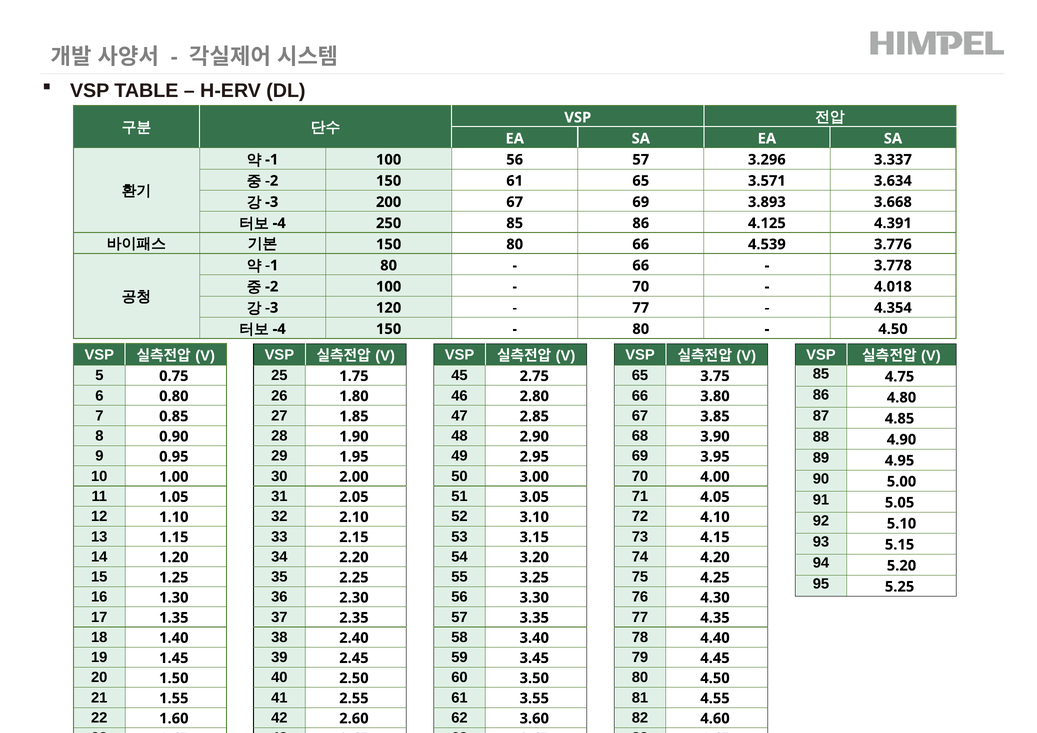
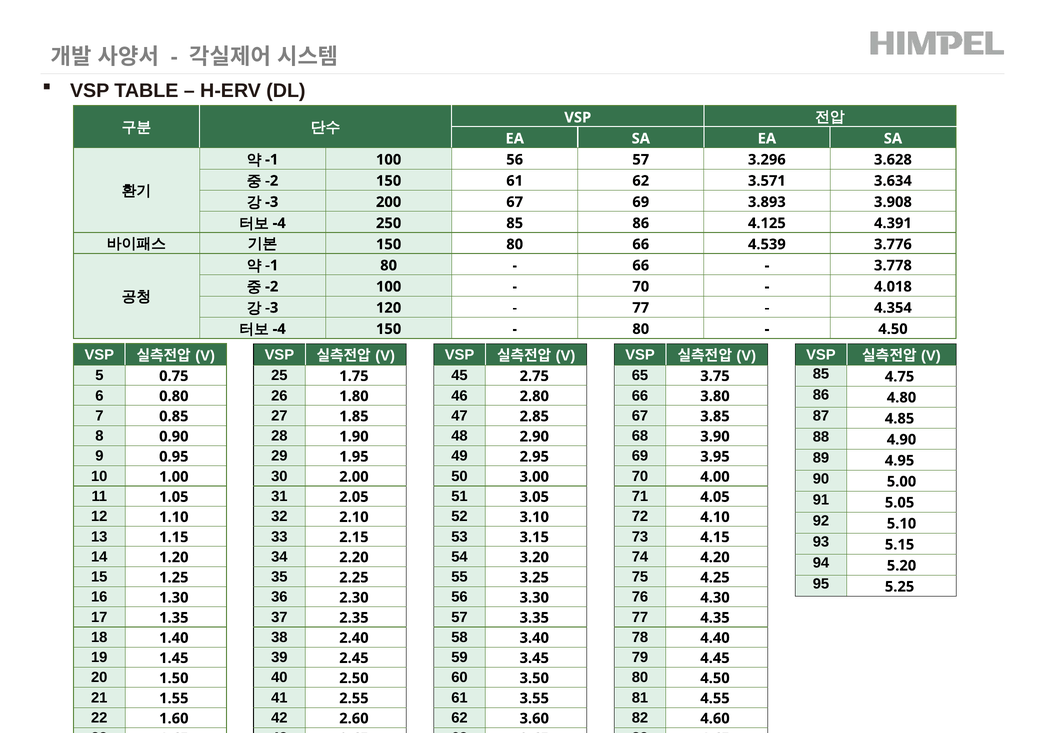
3.337: 3.337 -> 3.628 (893, 160)
61 65: 65 -> 62 (641, 181)
3.668: 3.668 -> 3.908 (893, 202)
